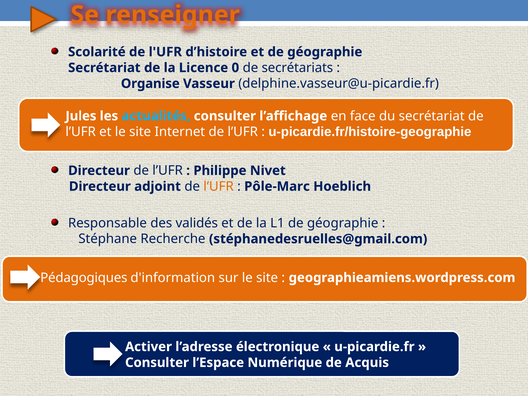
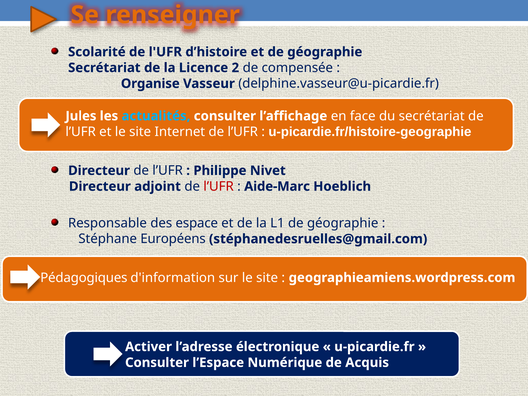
0: 0 -> 2 (235, 68)
secrétariats: secrétariats -> compensée (297, 68)
l’UFR colour: orange -> red (219, 186)
Pôle-Marc: Pôle-Marc -> Aide-Marc (277, 186)
validés: validés -> espace (197, 223)
Recherche: Recherche -> Européens (173, 239)
